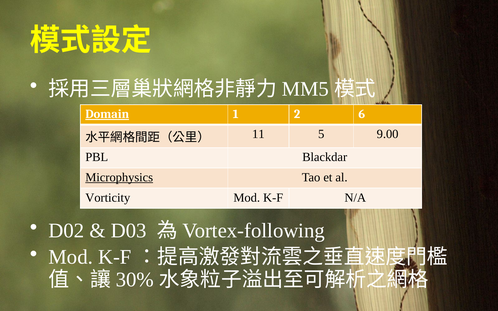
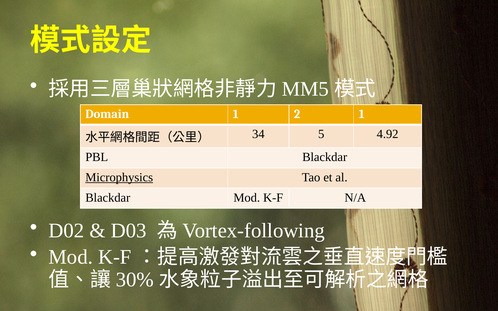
Domain underline: present -> none (107, 114)
2 6: 6 -> 1 (362, 114)
11: 11 -> 34 (258, 134)
9.00: 9.00 -> 4.92 (388, 134)
Vorticity: Vorticity -> Blackdar (108, 198)
